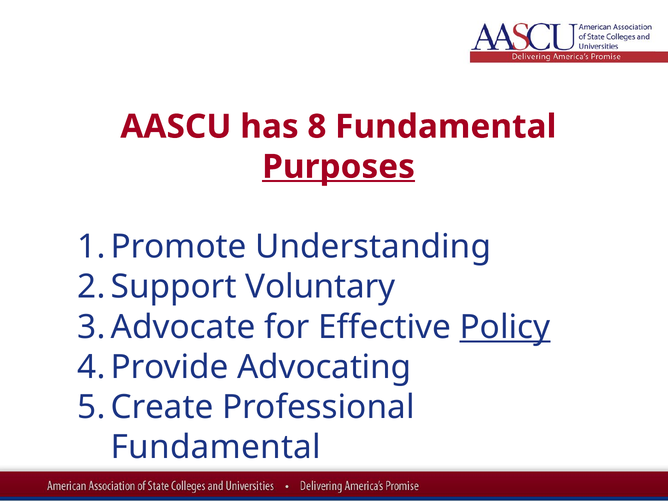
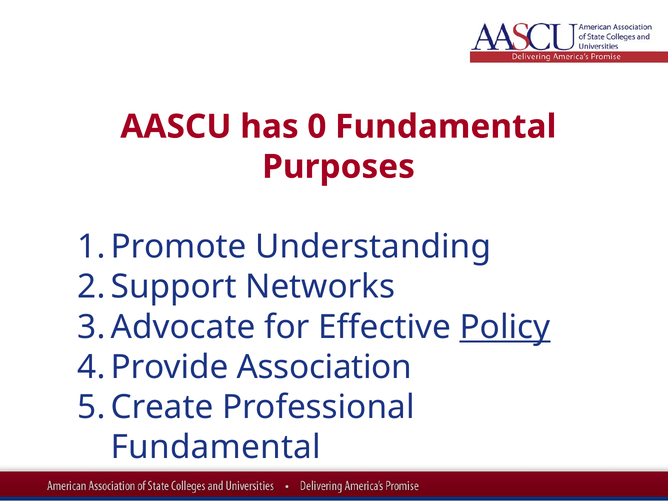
8: 8 -> 0 (317, 127)
Purposes underline: present -> none (339, 167)
Voluntary: Voluntary -> Networks (320, 287)
Advocating: Advocating -> Association (324, 367)
